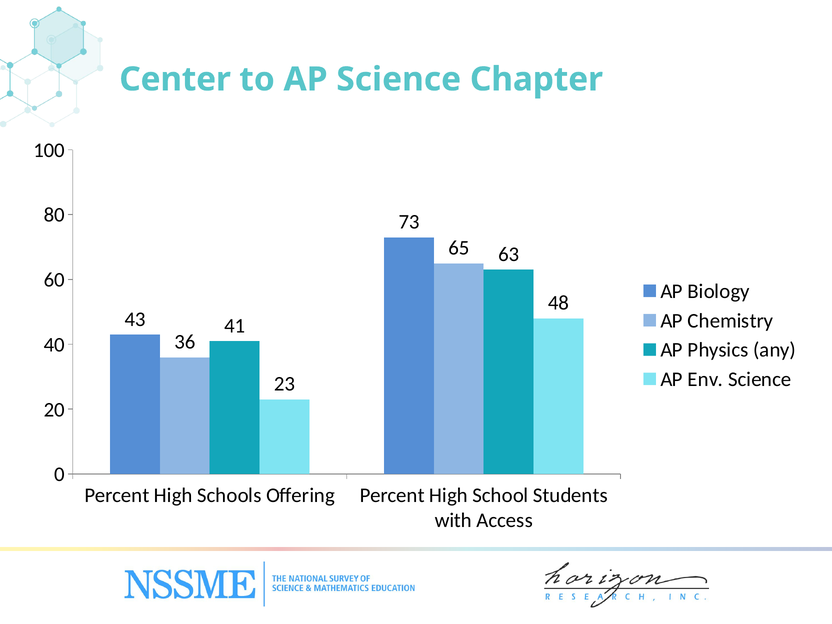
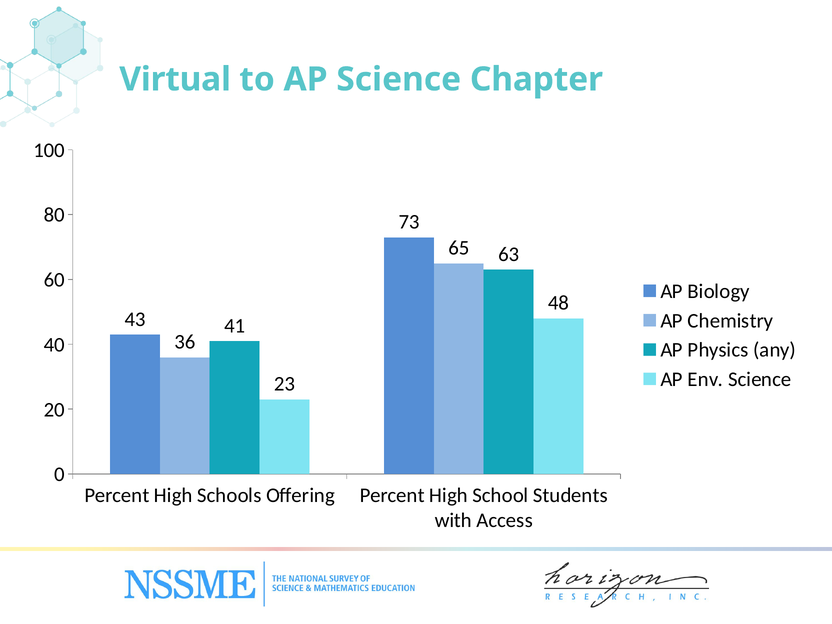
Center: Center -> Virtual (175, 79)
